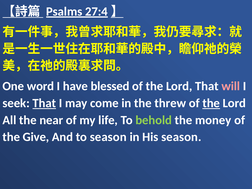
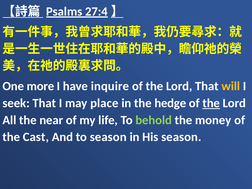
word: word -> more (40, 86)
blessed: blessed -> inquire (110, 86)
will colour: pink -> yellow (231, 86)
That underline: present -> none (44, 103)
come: come -> place (104, 103)
threw: threw -> hedge (170, 103)
Give: Give -> Cast (36, 137)
